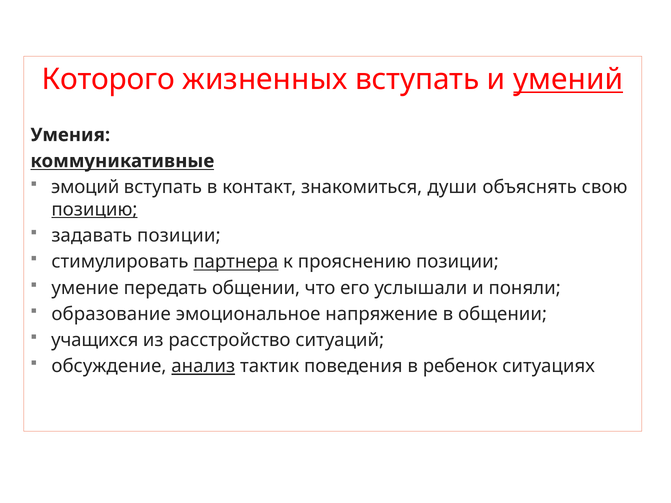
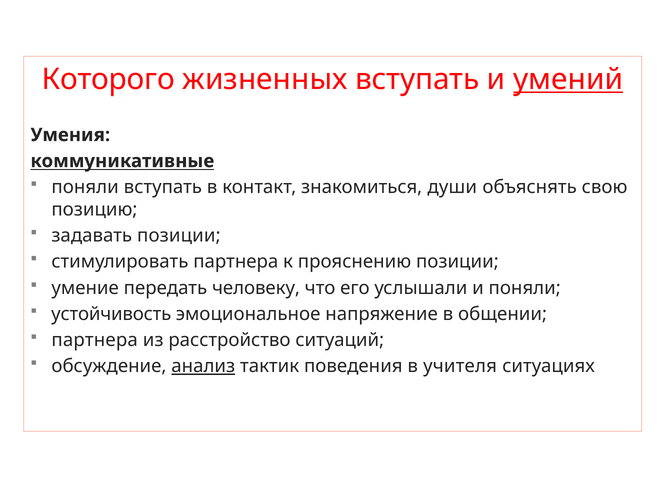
эмоций: эмоций -> поняли (85, 187)
позицию underline: present -> none (94, 210)
партнера underline: present -> none (236, 262)
передать общении: общении -> человеку (256, 288)
образование: образование -> устойчивость (111, 314)
учащихся: учащихся -> партнера (95, 340)
ребенок: ребенок -> учителя (460, 366)
